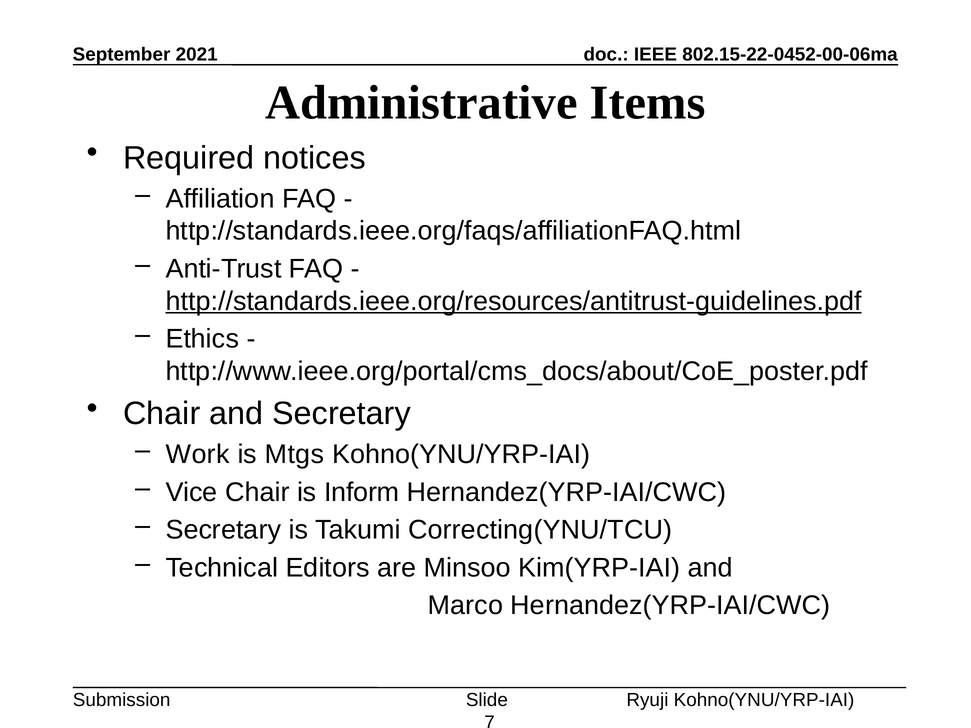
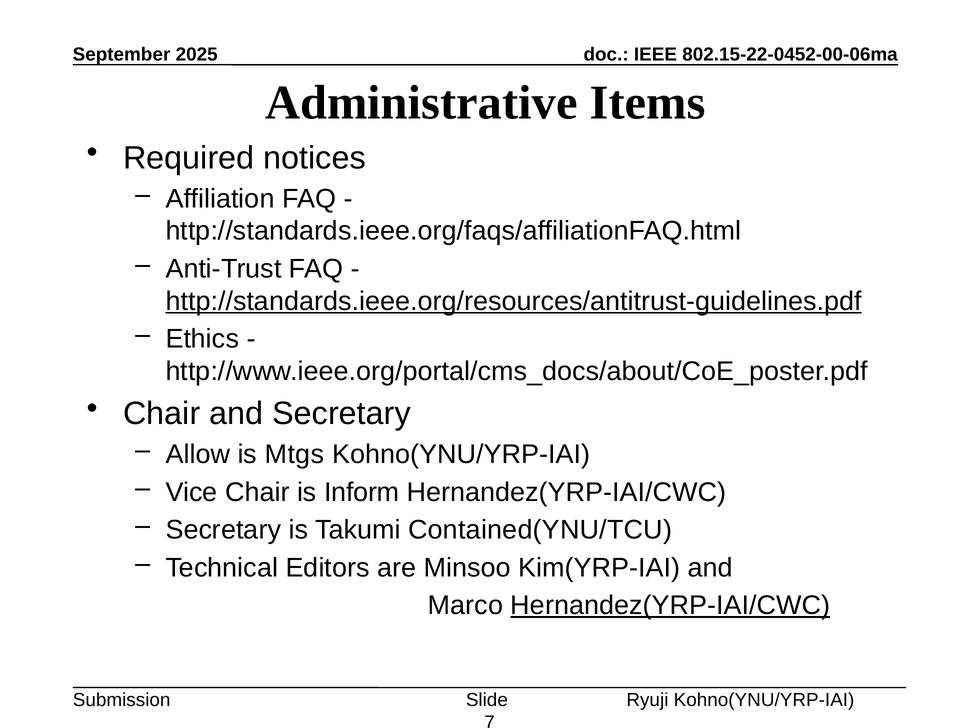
2021: 2021 -> 2025 (197, 55)
Work: Work -> Allow (198, 454)
Correcting(YNU/TCU: Correcting(YNU/TCU -> Contained(YNU/TCU (540, 530)
Hernandez(YRP-IAI/CWC underline: none -> present (670, 606)
